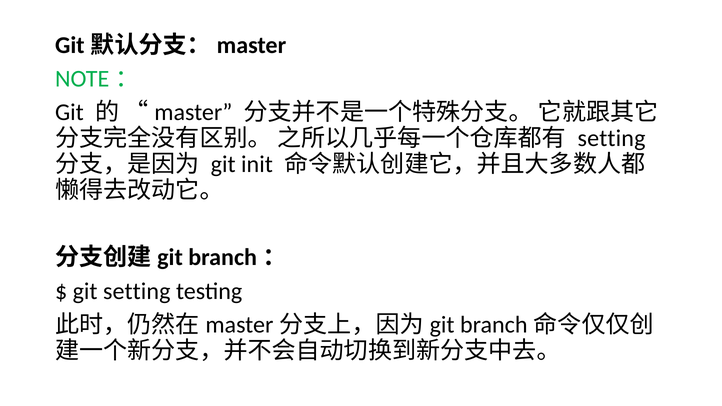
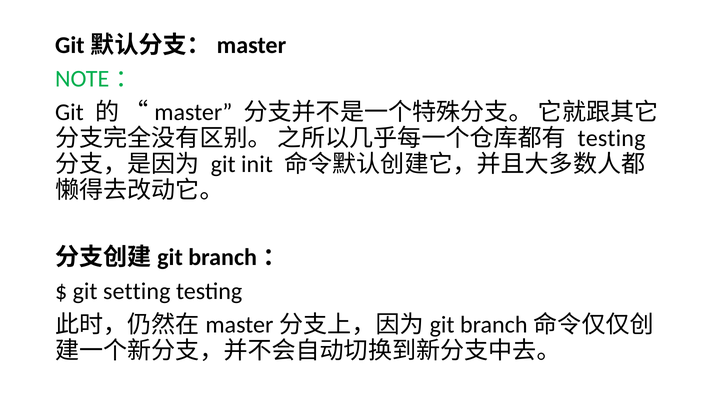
setting: setting -> testing (612, 139)
